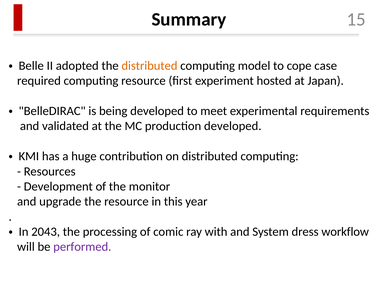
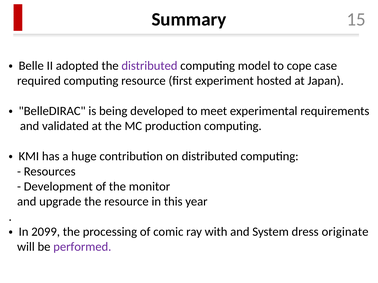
distributed colour: orange -> purple (149, 66)
production developed: developed -> computing (233, 126)
2043: 2043 -> 2099 (46, 232)
workflow: workflow -> originate (345, 232)
